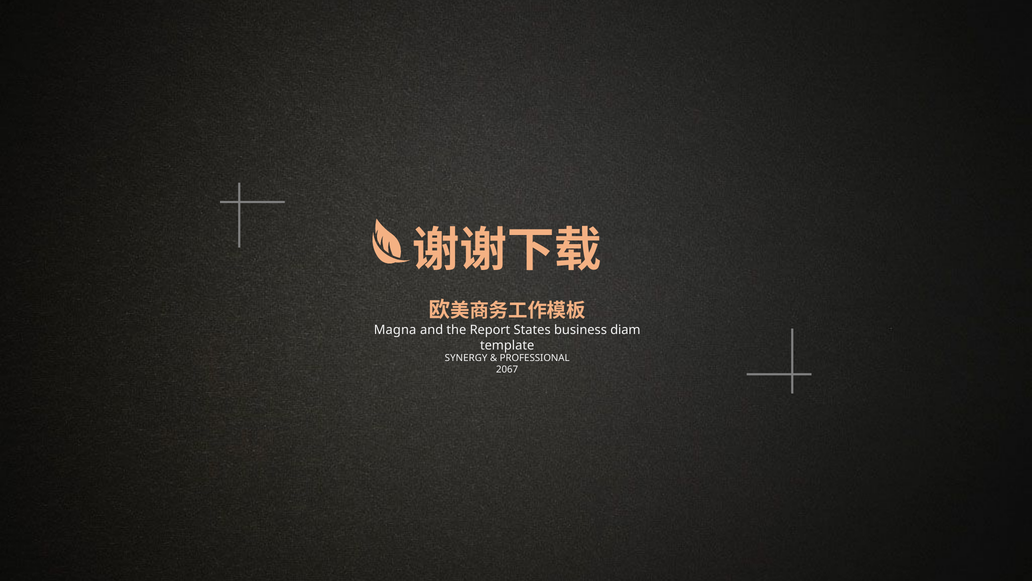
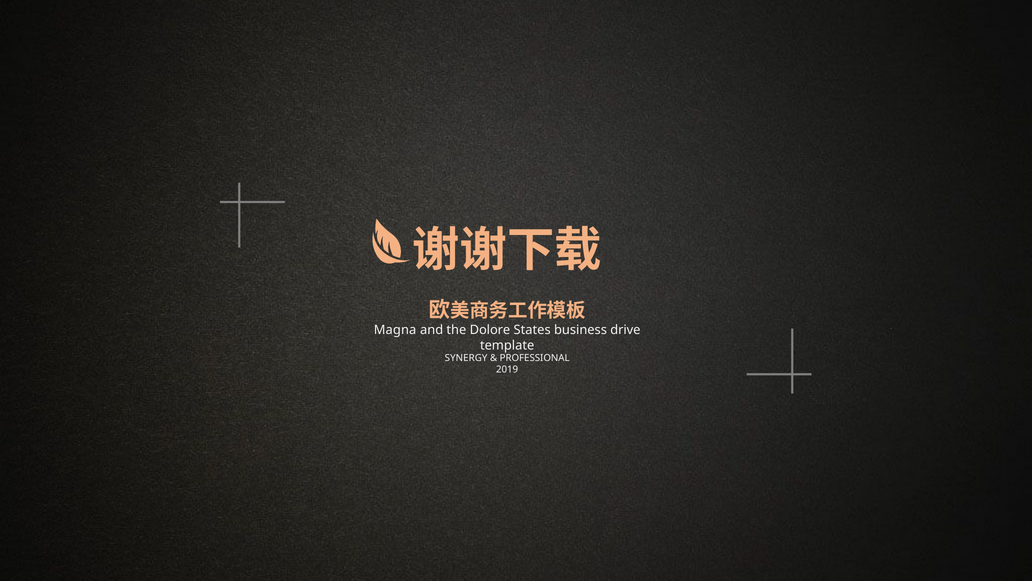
Report: Report -> Dolore (490, 330)
diam: diam -> drive (625, 330)
2067: 2067 -> 2019 (507, 369)
